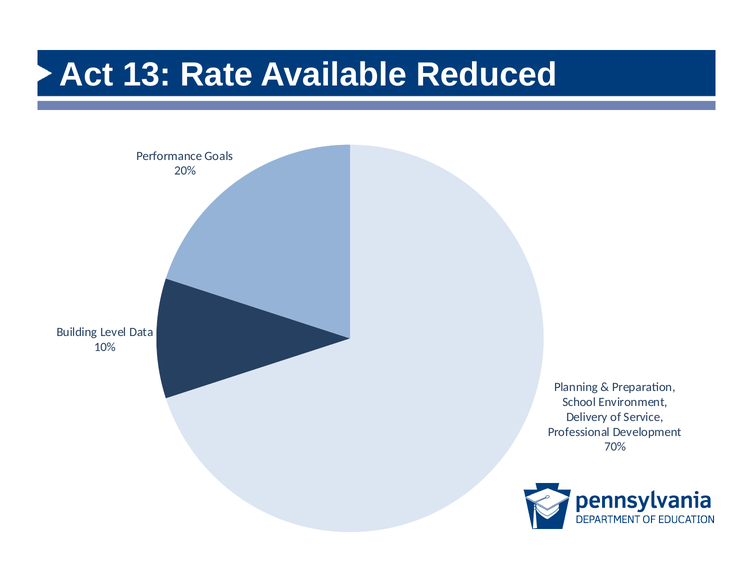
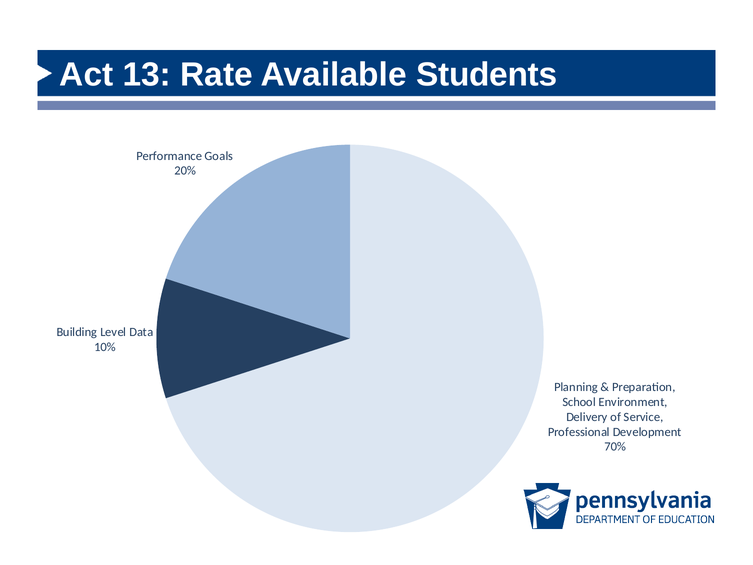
Reduced: Reduced -> Students (487, 74)
